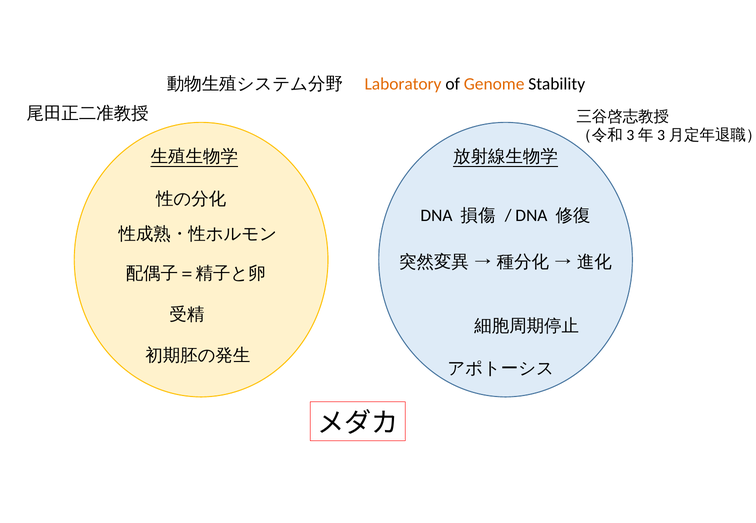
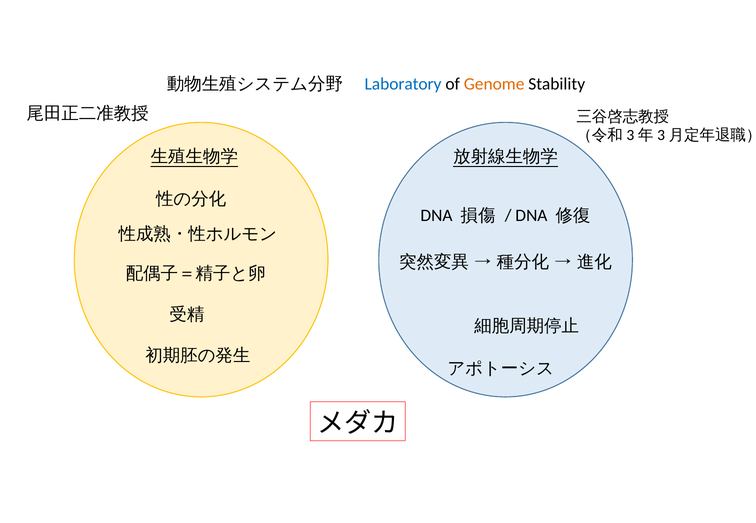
Laboratory colour: orange -> blue (403, 84)
